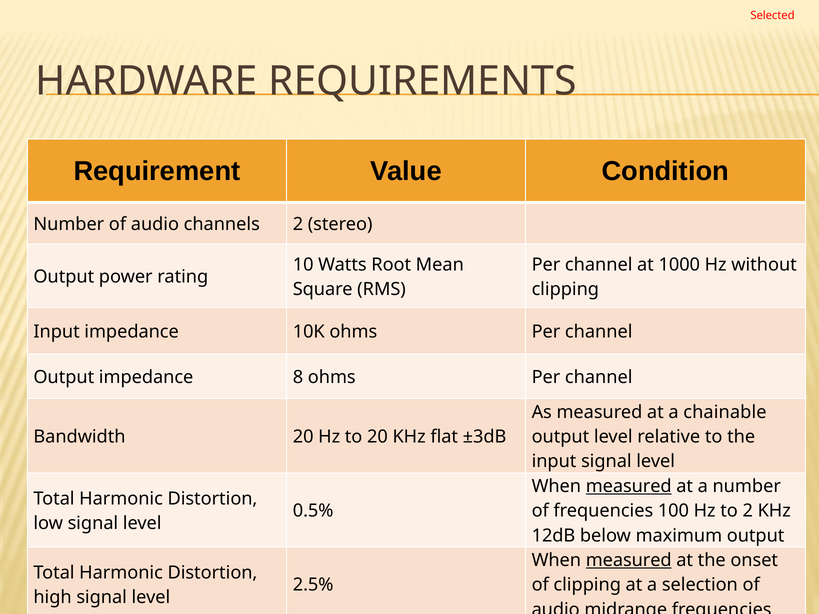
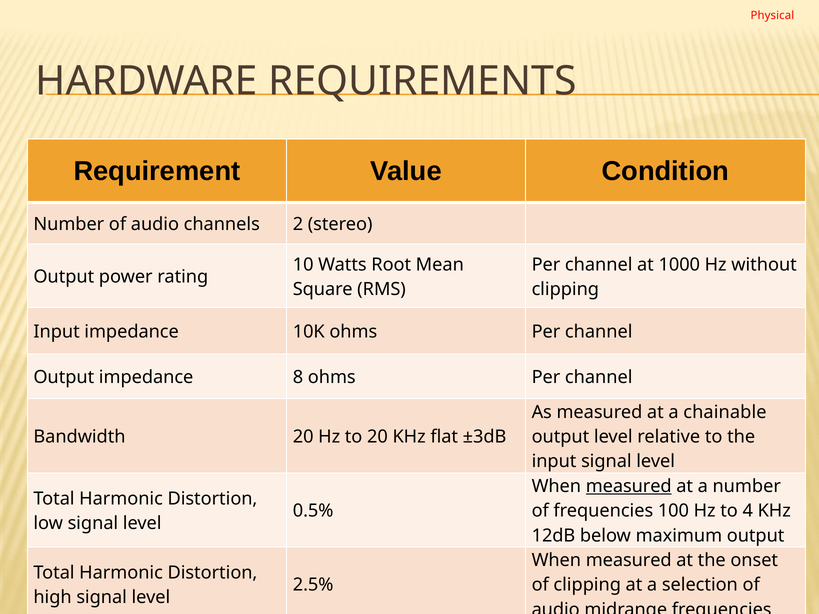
Selected: Selected -> Physical (772, 16)
to 2: 2 -> 4 (748, 511)
measured underline: present -> none (629, 560)
